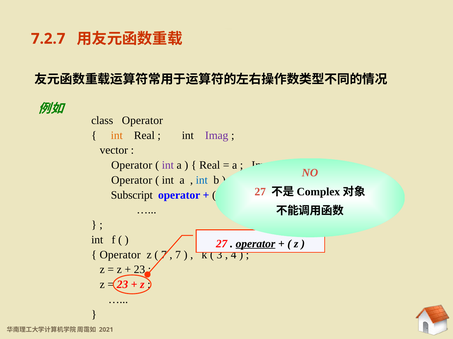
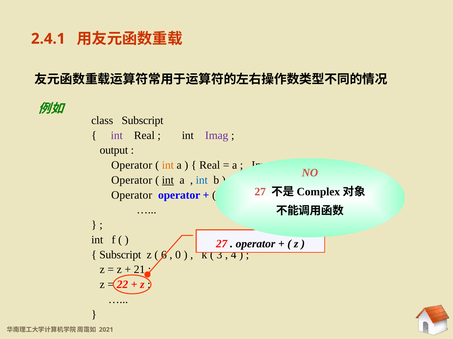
7.2.7: 7.2.7 -> 2.4.1 (48, 39)
class Operator: Operator -> Subscript (143, 121)
int colour: orange -> purple (117, 136)
vector: vector -> output (114, 151)
int colour: purple -> orange (168, 166)
int underline: none -> present (168, 180)
Subscript: Subscript -> Operator (132, 195)
operator underline: present -> none (255, 244)
Operator: Operator -> Subscript (120, 255)
7: 7 -> 6 (164, 255)
7: 7 -> 0 (178, 255)
23: 23 -> 21 (139, 270)
23: 23 -> 22 (122, 285)
